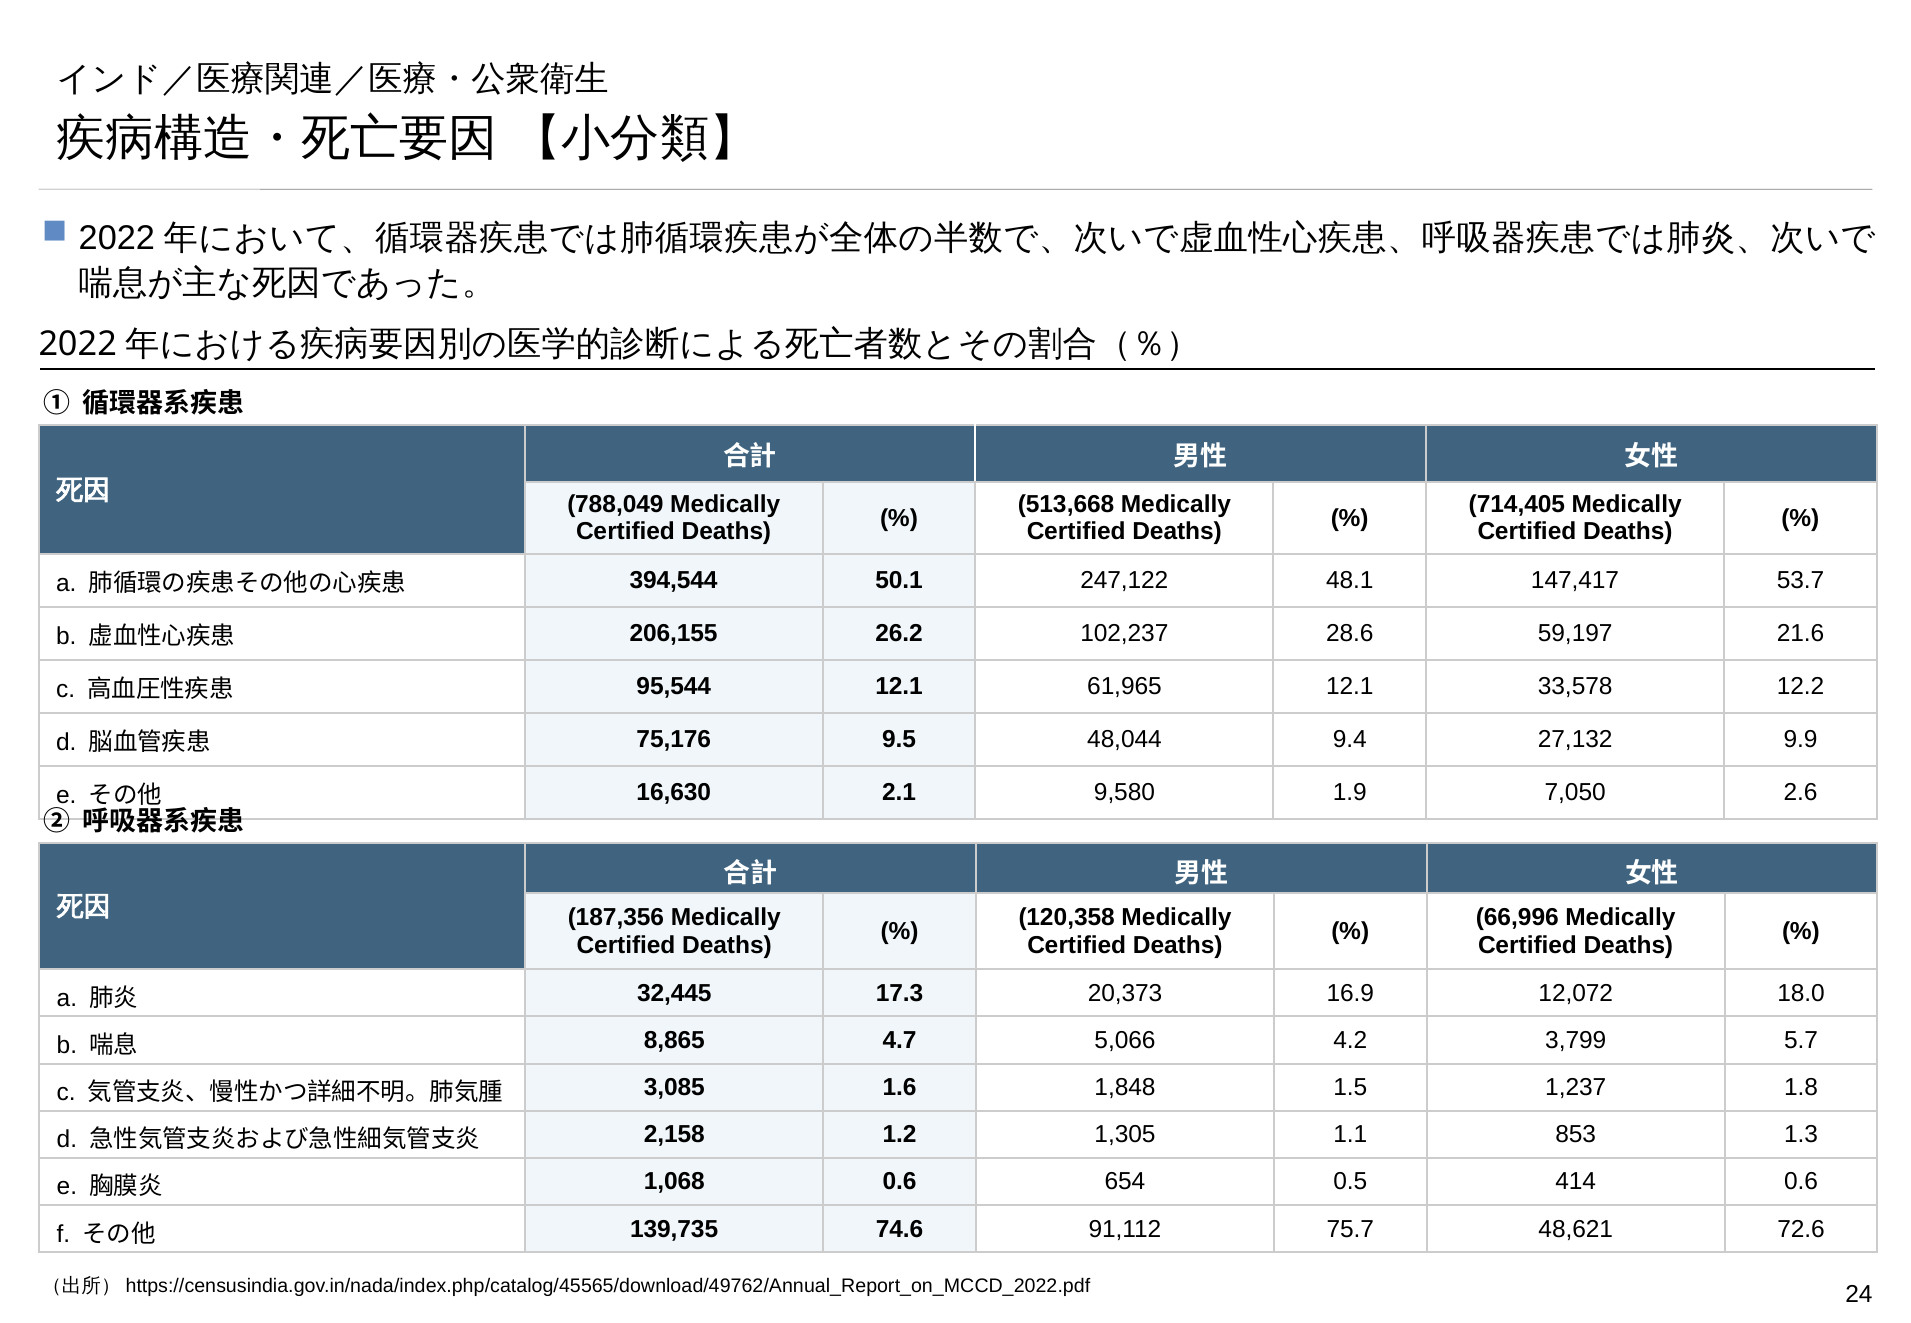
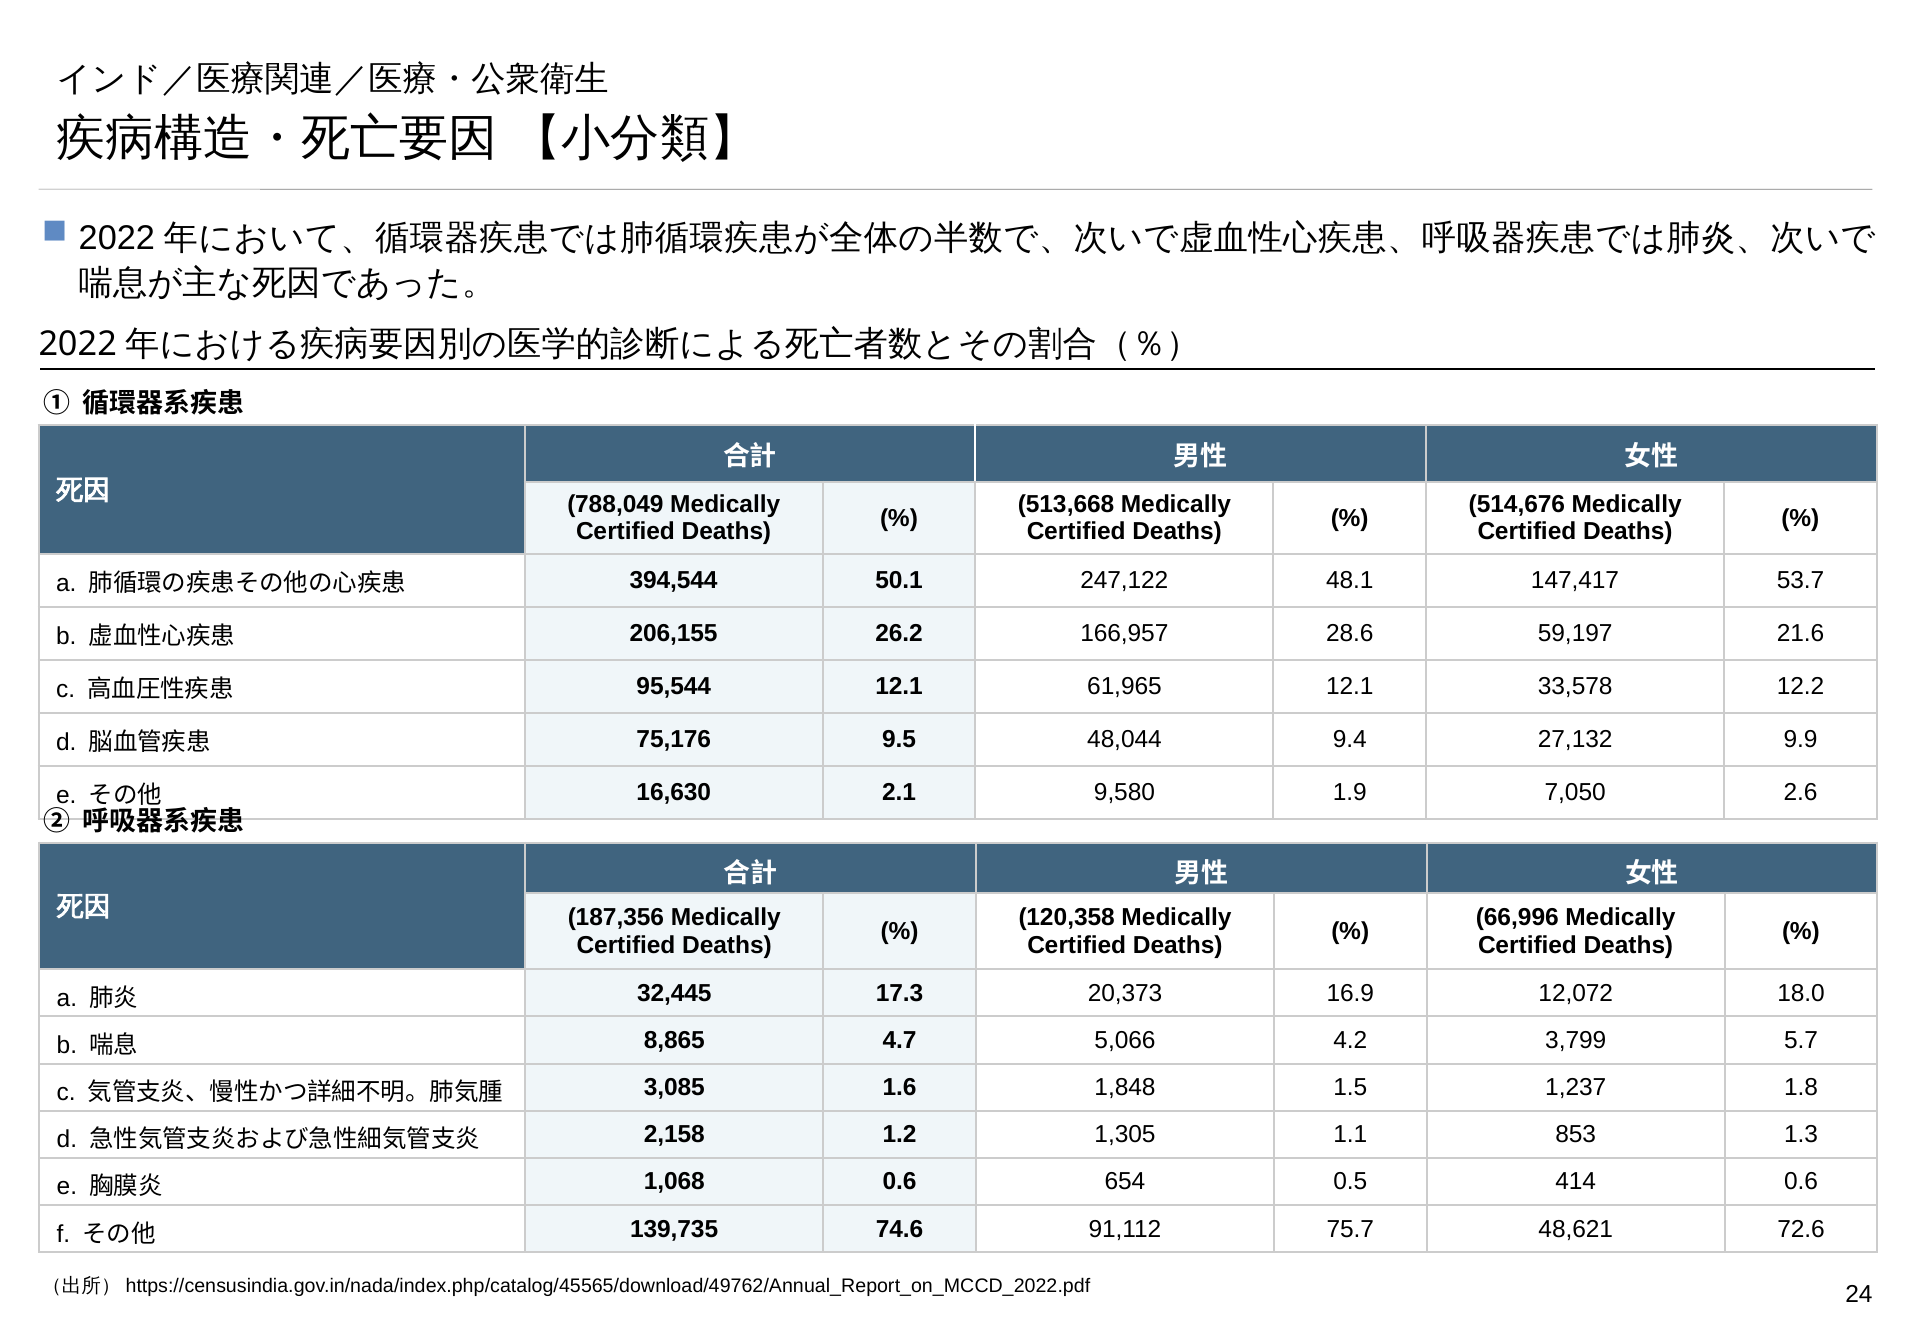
714,405: 714,405 -> 514,676 (1517, 505)
102,237: 102,237 -> 166,957 (1124, 634)
